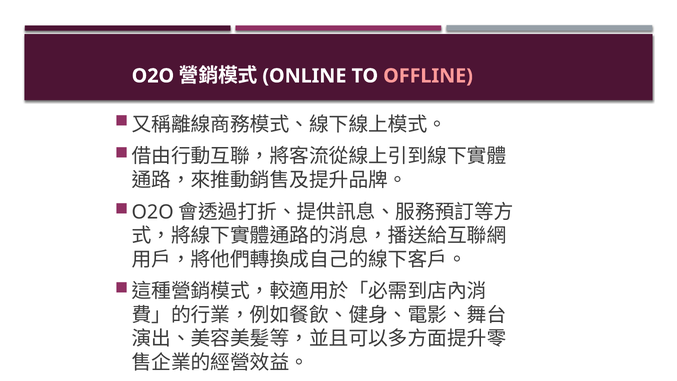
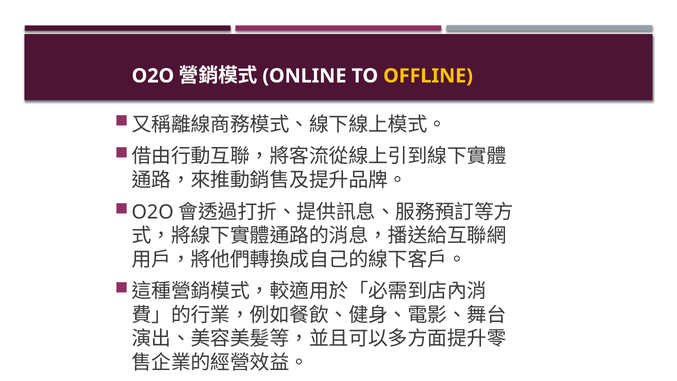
OFFLINE colour: pink -> yellow (428, 76)
